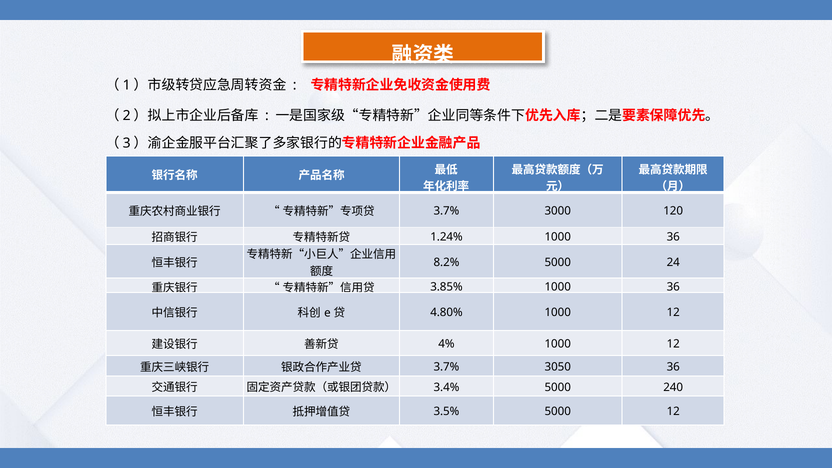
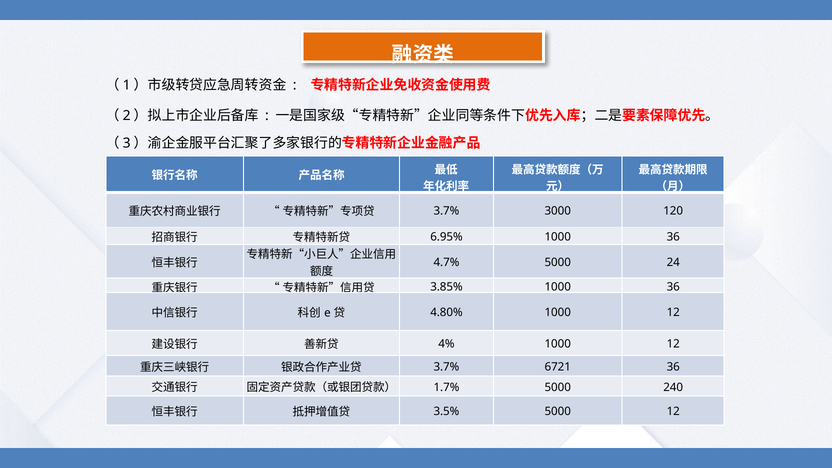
1.24%: 1.24% -> 6.95% (446, 237)
8.2%: 8.2% -> 4.7% (446, 262)
3050: 3050 -> 6721 (558, 367)
3.4%: 3.4% -> 1.7% (446, 387)
